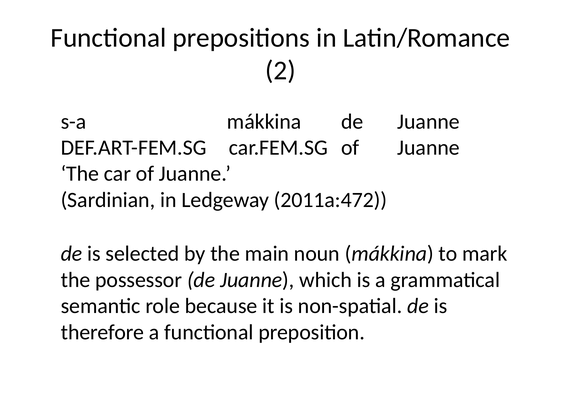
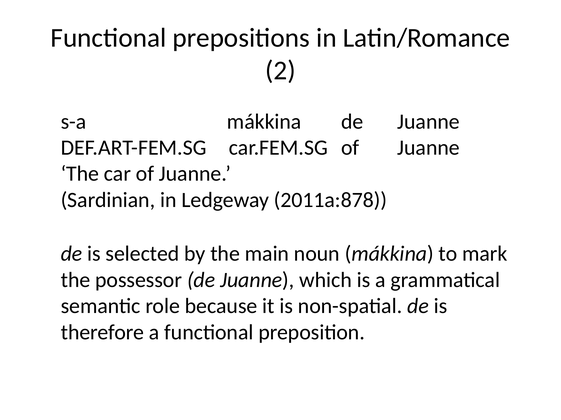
2011a:472: 2011a:472 -> 2011a:878 (330, 200)
